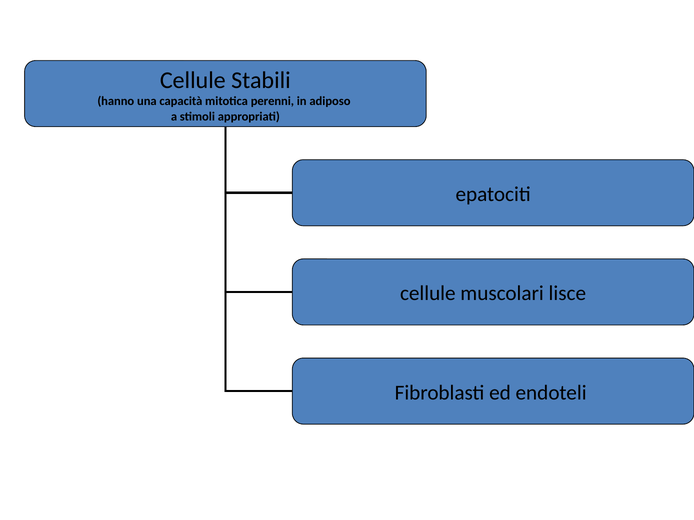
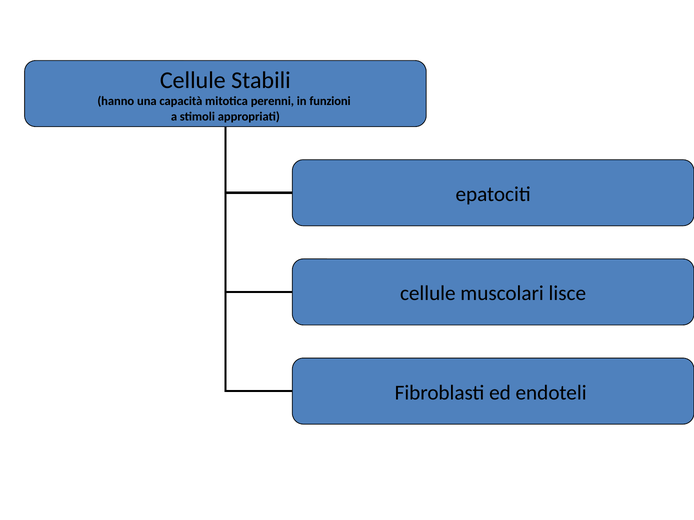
adiposo: adiposo -> funzioni (330, 101)
